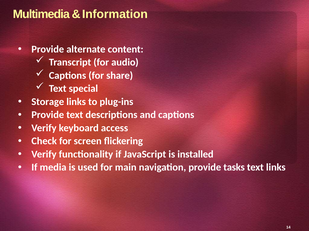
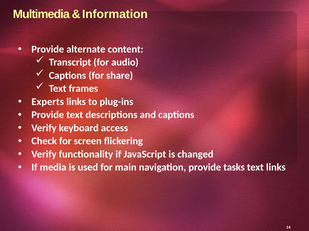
special: special -> frames (83, 89)
Storage: Storage -> Experts (48, 102)
installed: installed -> changed (195, 155)
